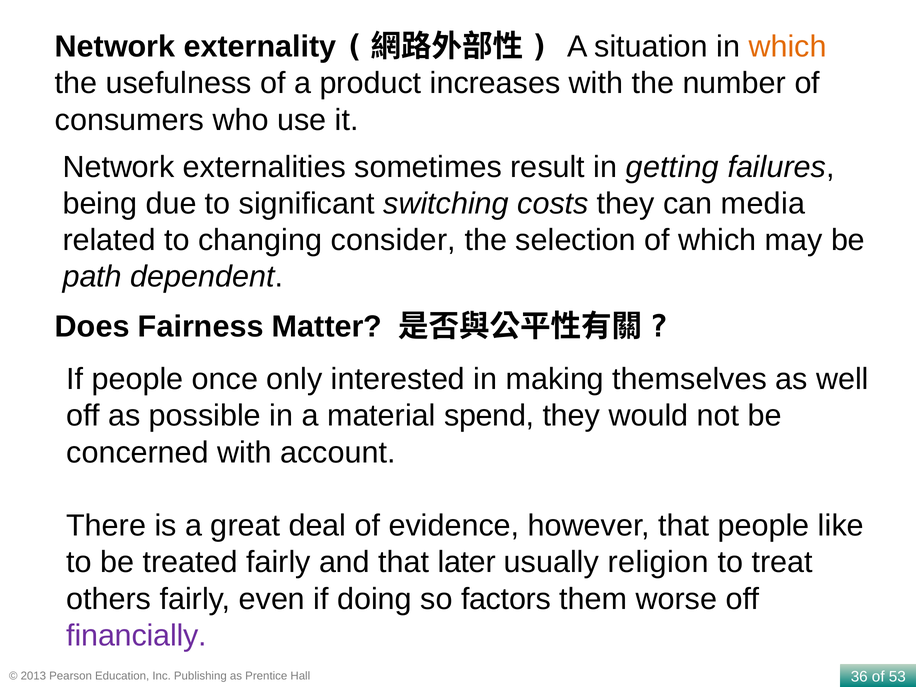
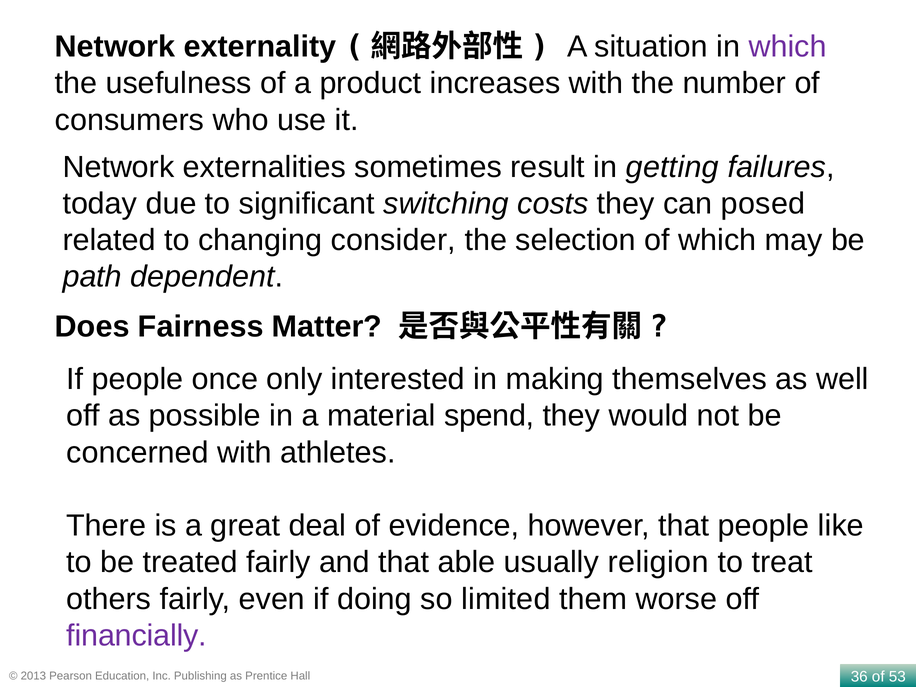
which colour: orange -> purple (788, 47)
being: being -> today (100, 204)
media: media -> posed (763, 204)
account: account -> athletes (338, 452)
later: later -> able (467, 562)
factors: factors -> limited (506, 599)
